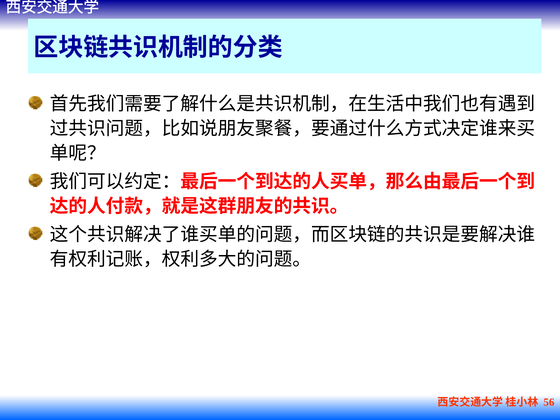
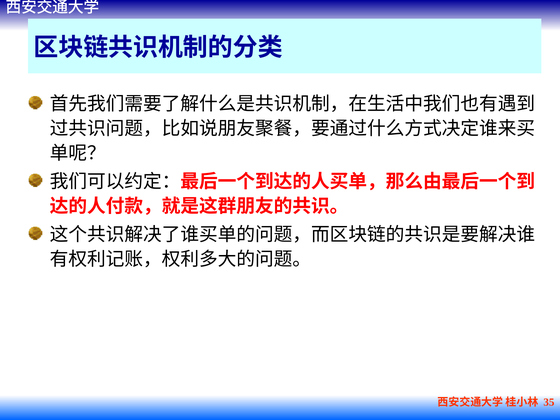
56: 56 -> 35 (549, 402)
